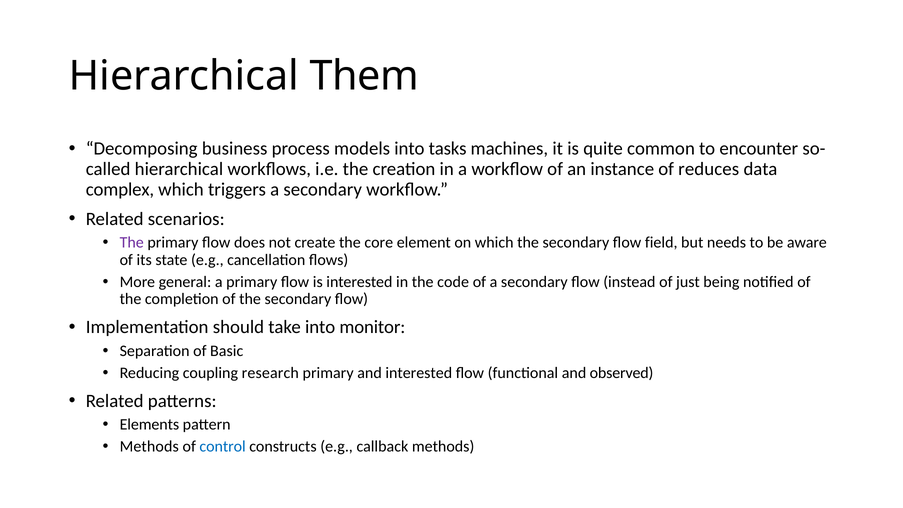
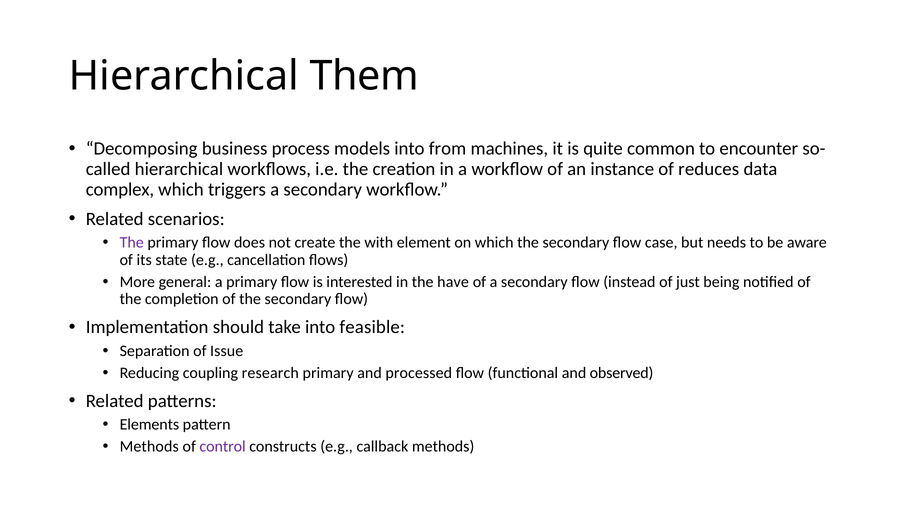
tasks: tasks -> from (447, 149)
core: core -> with (379, 243)
field: field -> case (661, 243)
code: code -> have (453, 282)
monitor: monitor -> feasible (372, 327)
Basic: Basic -> Issue (227, 351)
and interested: interested -> processed (419, 373)
control colour: blue -> purple (223, 446)
